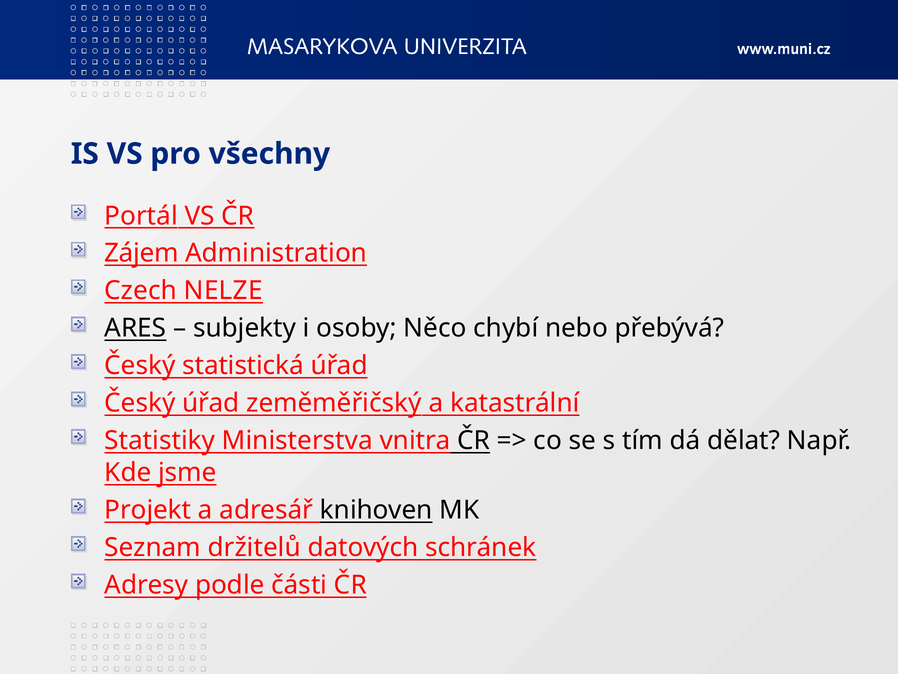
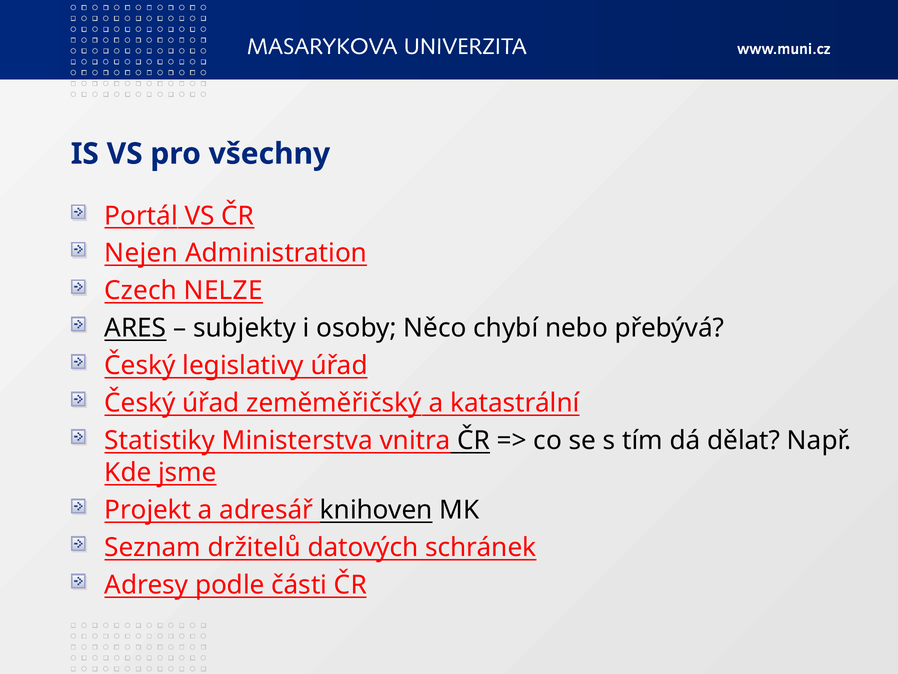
Zájem: Zájem -> Nejen (141, 253)
statistická: statistická -> legislativy (243, 365)
